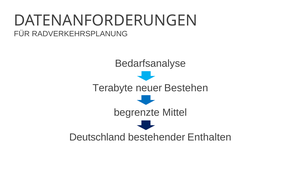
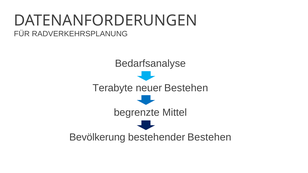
Deutschland: Deutschland -> Bevölkerung (97, 137)
bestehender Enthalten: Enthalten -> Bestehen (209, 137)
